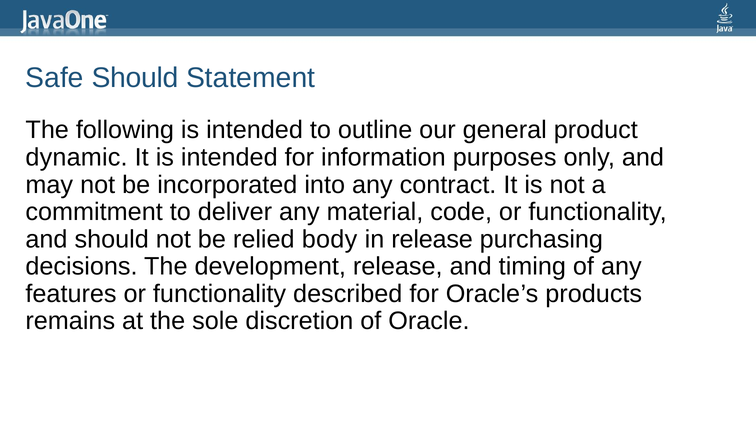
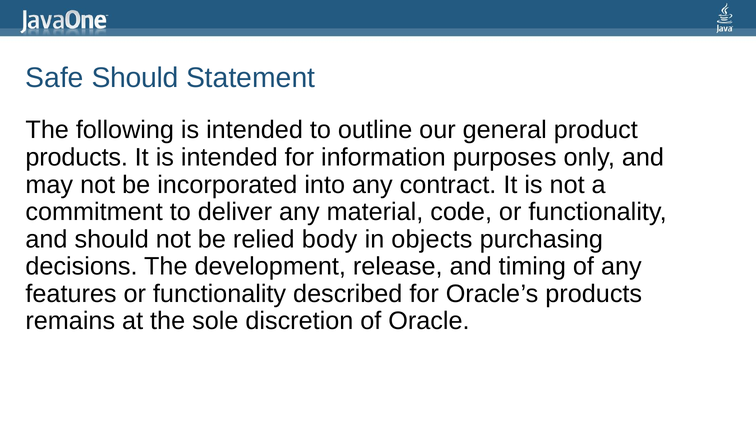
dynamic: dynamic -> products (77, 157)
in release: release -> objects (432, 239)
